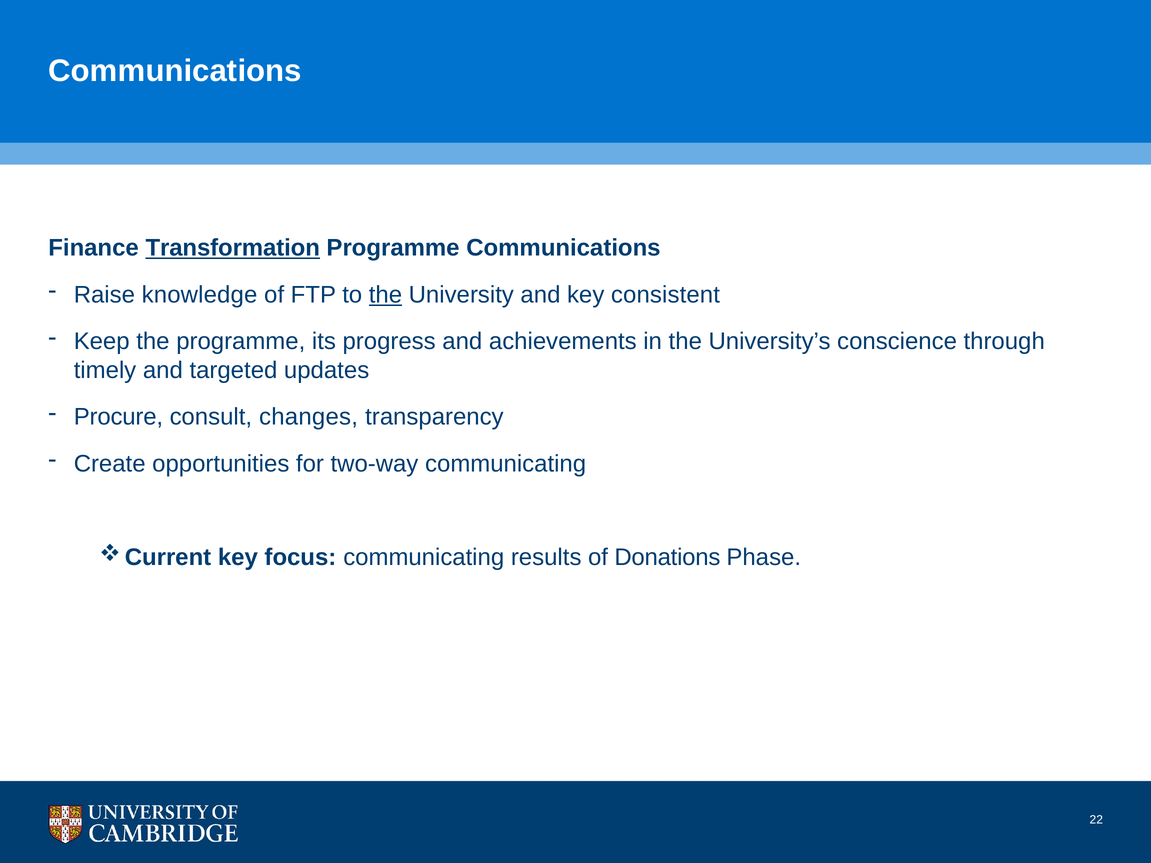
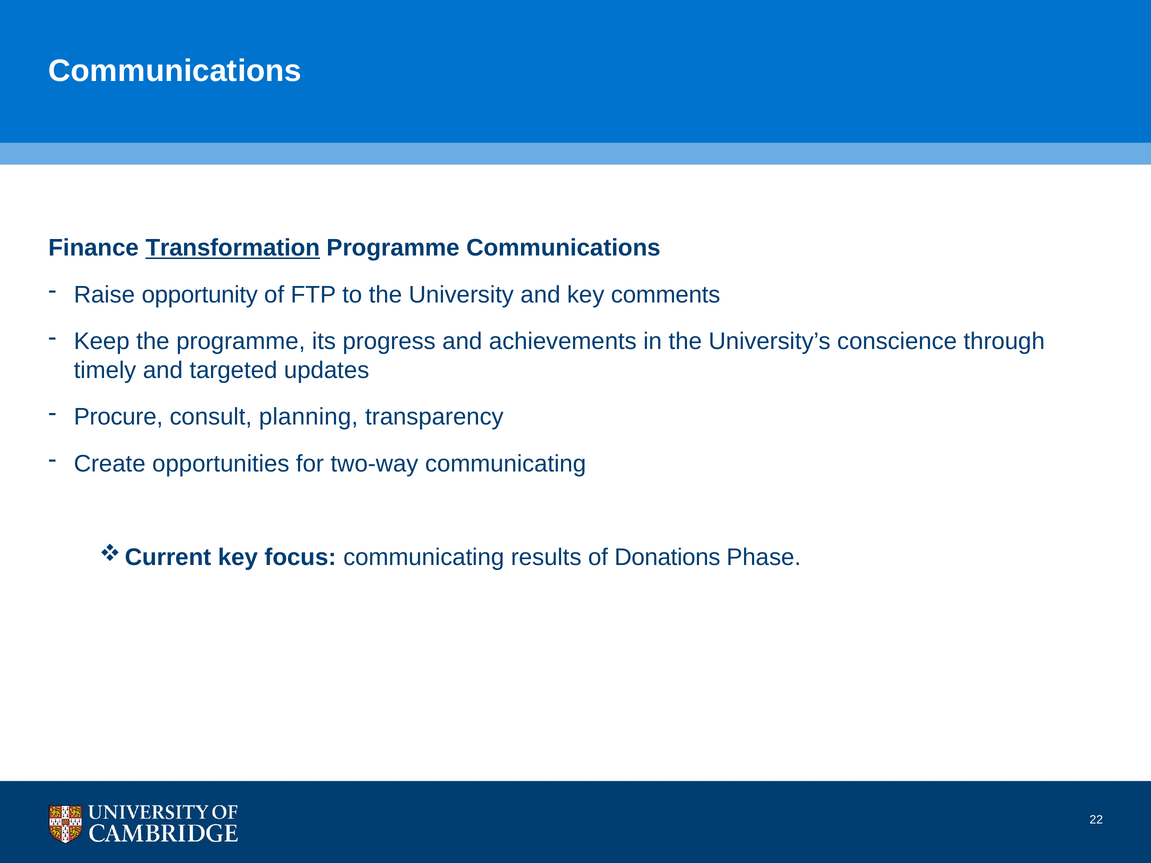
knowledge: knowledge -> opportunity (200, 295)
the underline: present -> none (385, 295)
consistent: consistent -> comments (666, 295)
changes: changes -> planning (309, 417)
